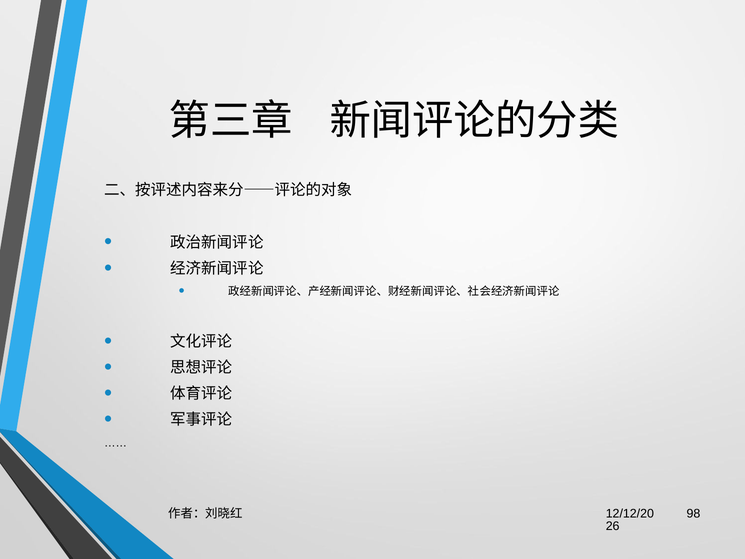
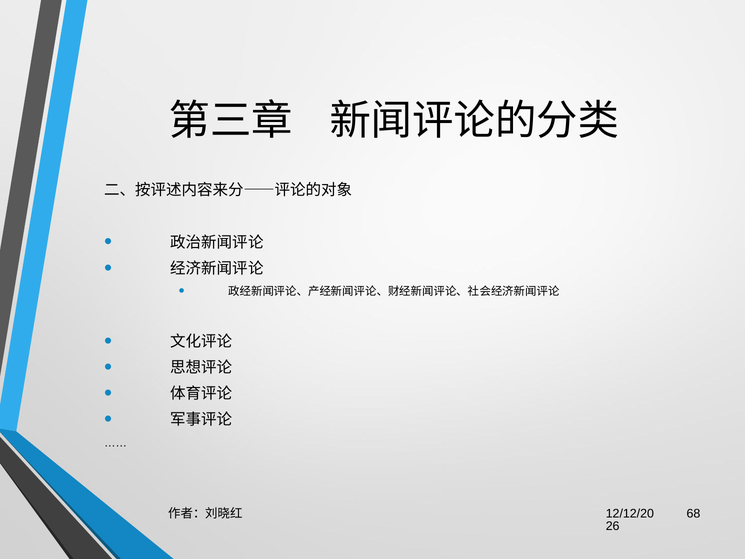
98: 98 -> 68 (693, 513)
